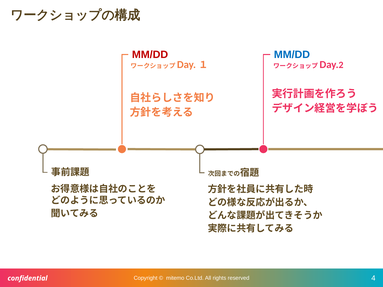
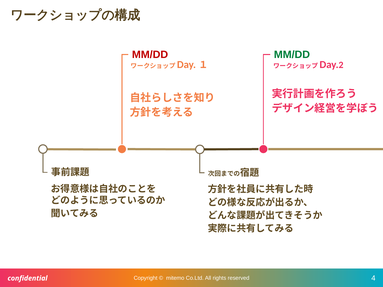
MM/DD colour: blue -> green (292, 55)
